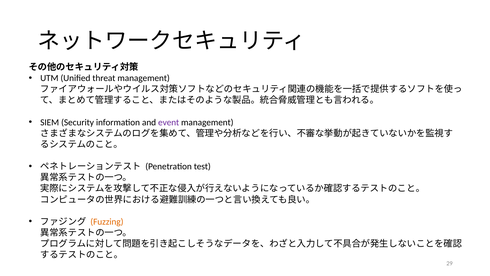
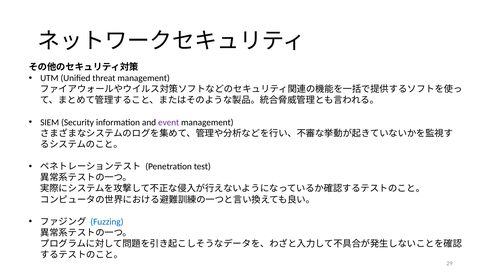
Fuzzing colour: orange -> blue (107, 221)
